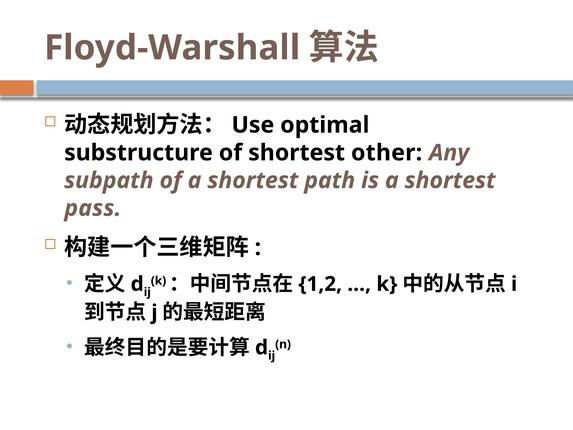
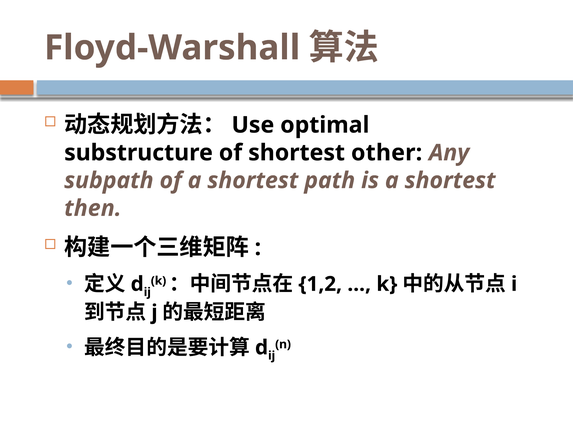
pass: pass -> then (93, 208)
